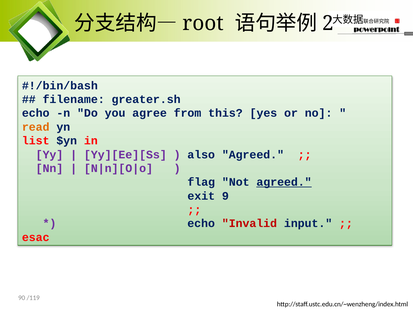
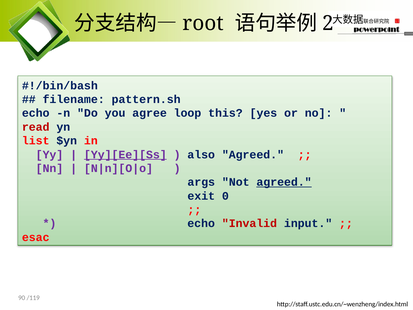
greater.sh: greater.sh -> pattern.sh (146, 99)
from: from -> loop (187, 113)
read colour: orange -> red (36, 127)
Yy][Ee][Ss underline: none -> present (125, 154)
flag: flag -> args (201, 182)
9: 9 -> 0 (225, 196)
